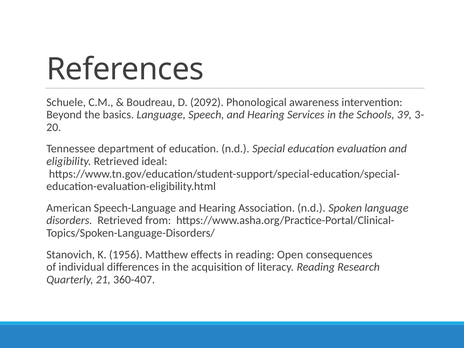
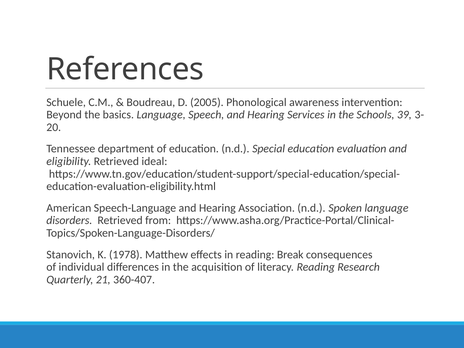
2092: 2092 -> 2005 (207, 102)
1956: 1956 -> 1978 (126, 255)
Open: Open -> Break (290, 255)
